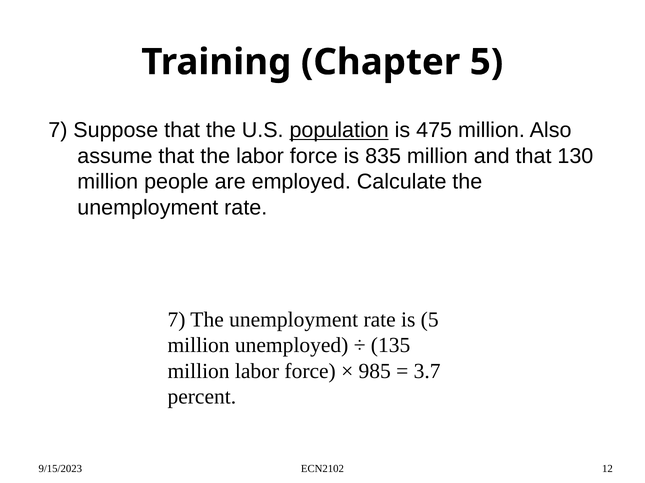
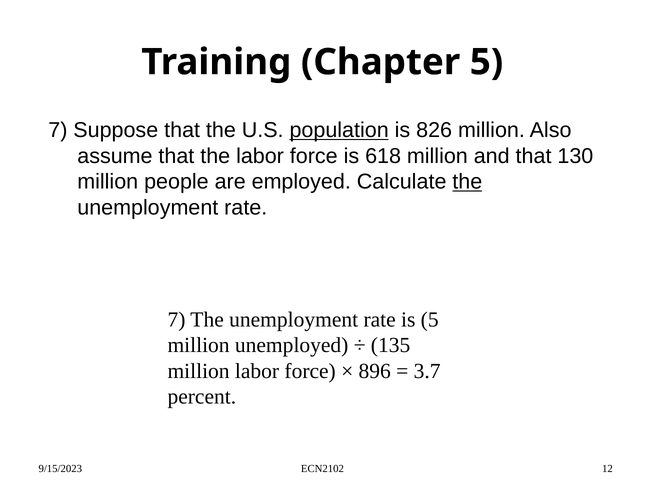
475: 475 -> 826 (434, 131)
835: 835 -> 618 (383, 156)
the underline: none -> present (467, 182)
985: 985 -> 896 (375, 372)
